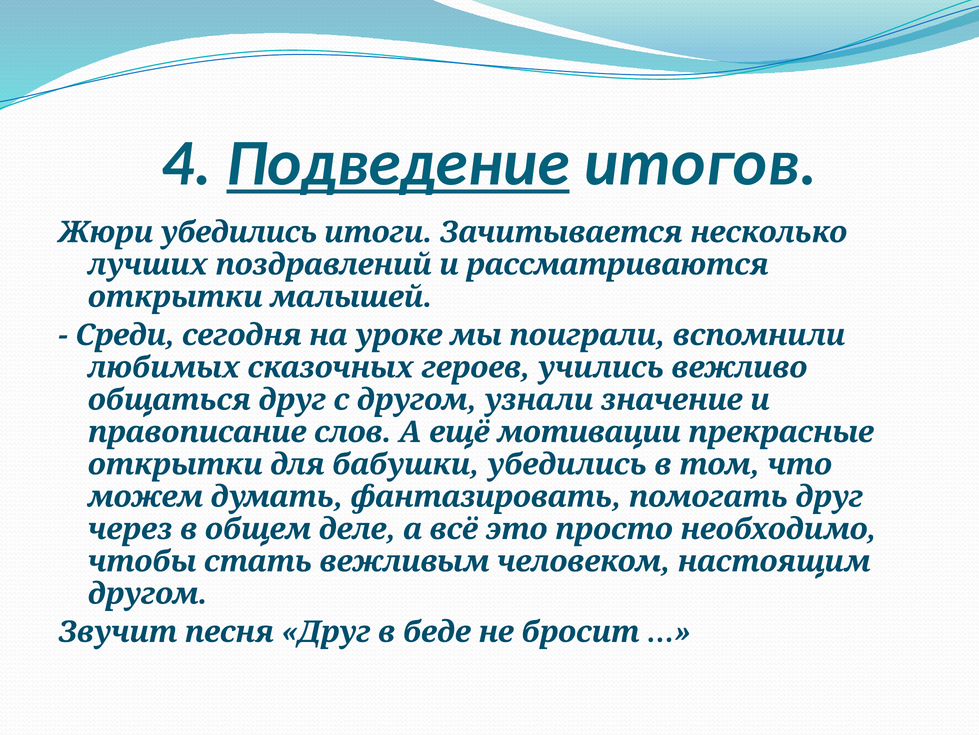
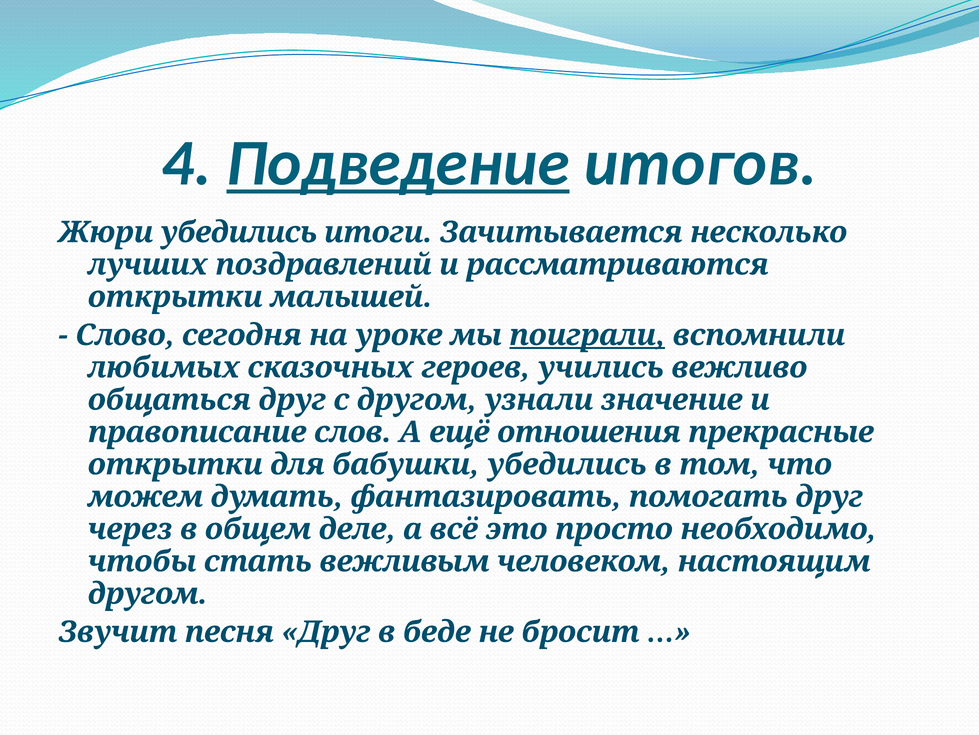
Среди: Среди -> Слово (125, 335)
поиграли underline: none -> present (587, 335)
мотивации: мотивации -> отношения (589, 432)
